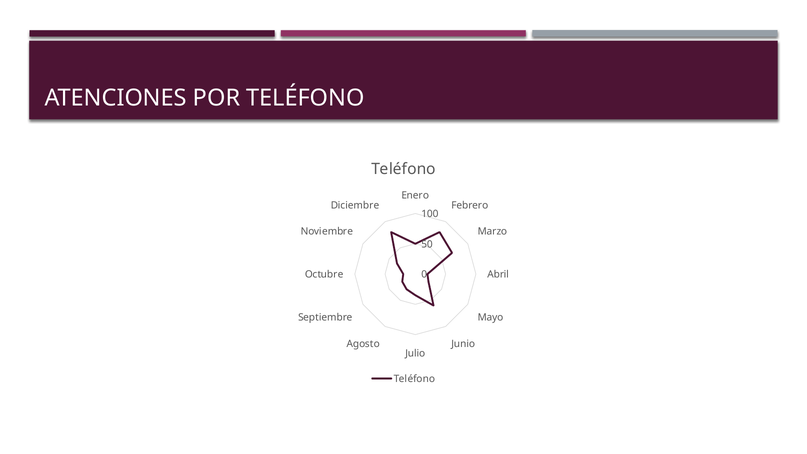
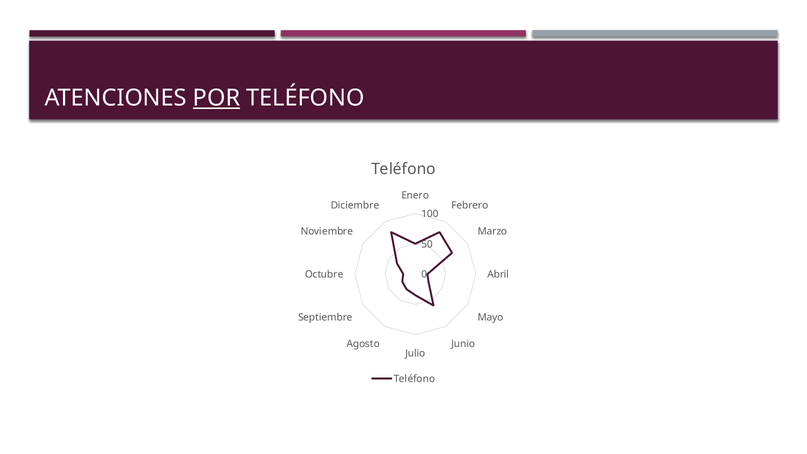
POR underline: none -> present (217, 98)
